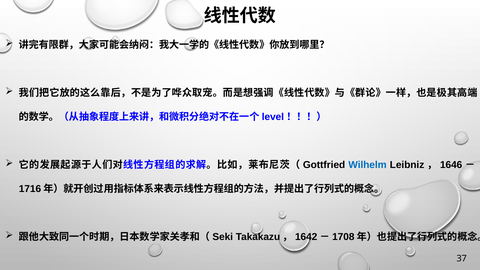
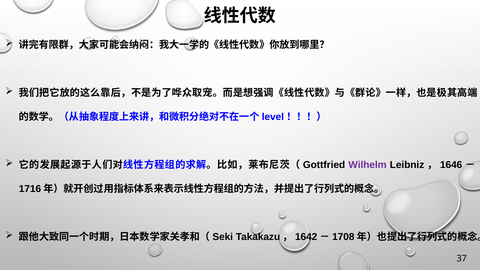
Wilhelm colour: blue -> purple (367, 165)
